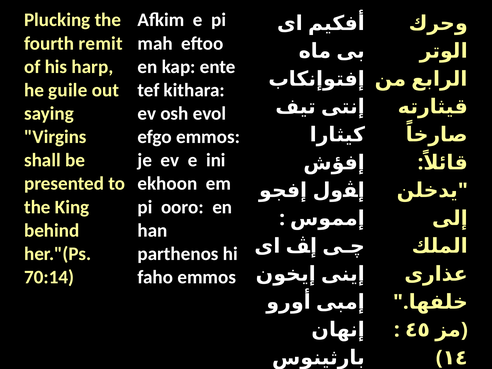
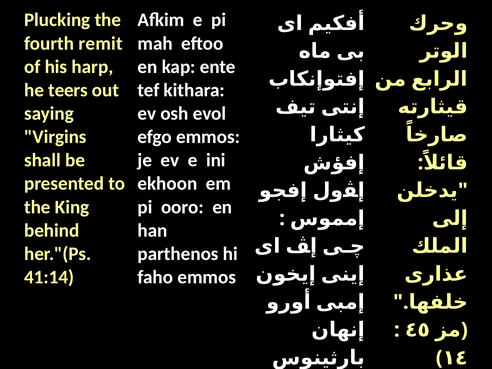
guile: guile -> teers (68, 90)
70:14: 70:14 -> 41:14 (49, 277)
